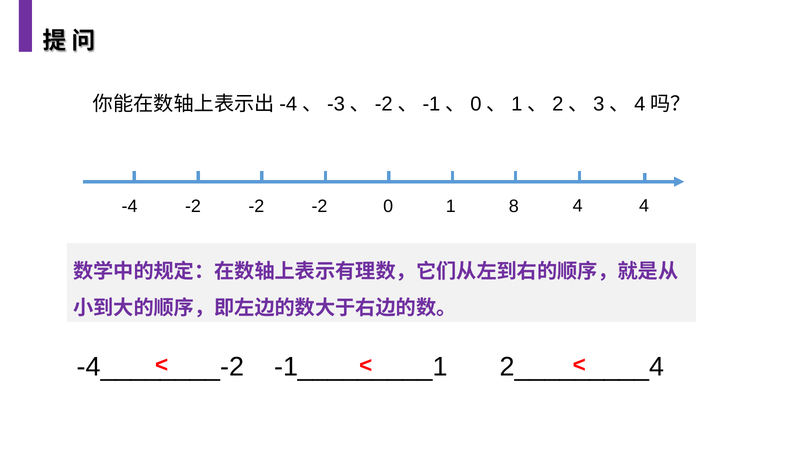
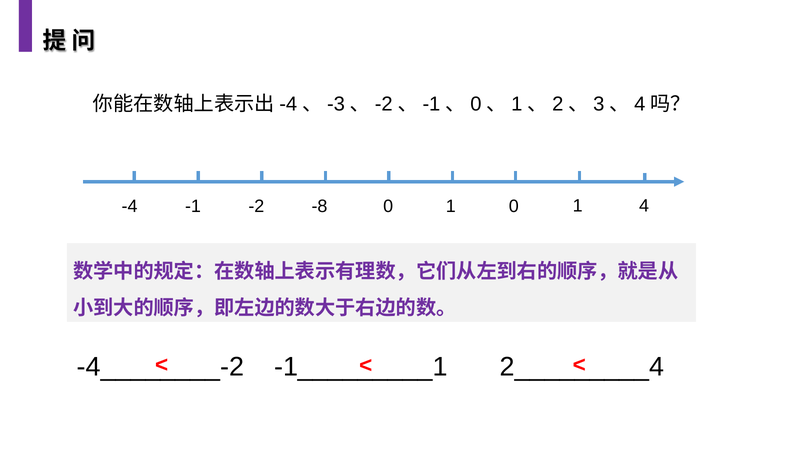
-2: -2 -> -1 (193, 206)
-2: -2 -> -8 (320, 206)
0 8: 8 -> 0 (514, 206)
-4 4: 4 -> 1 (578, 206)
